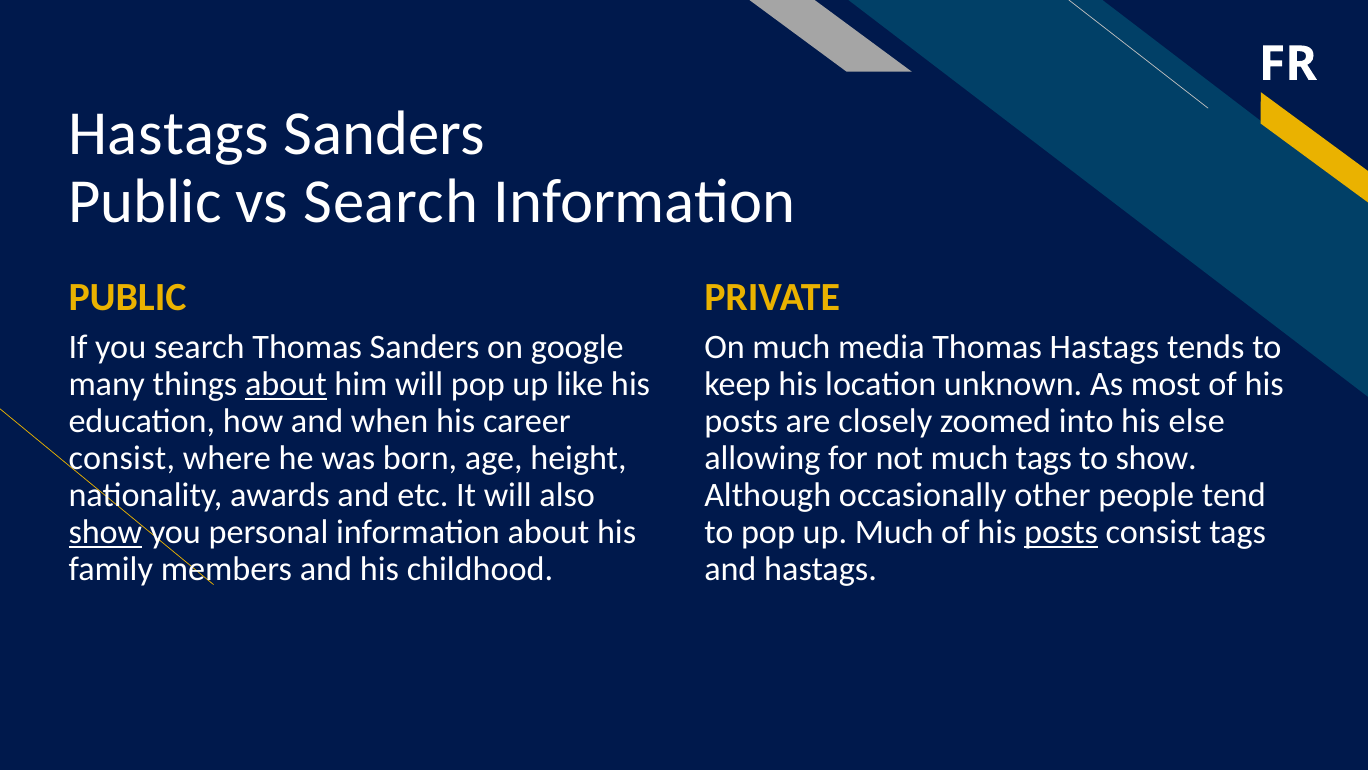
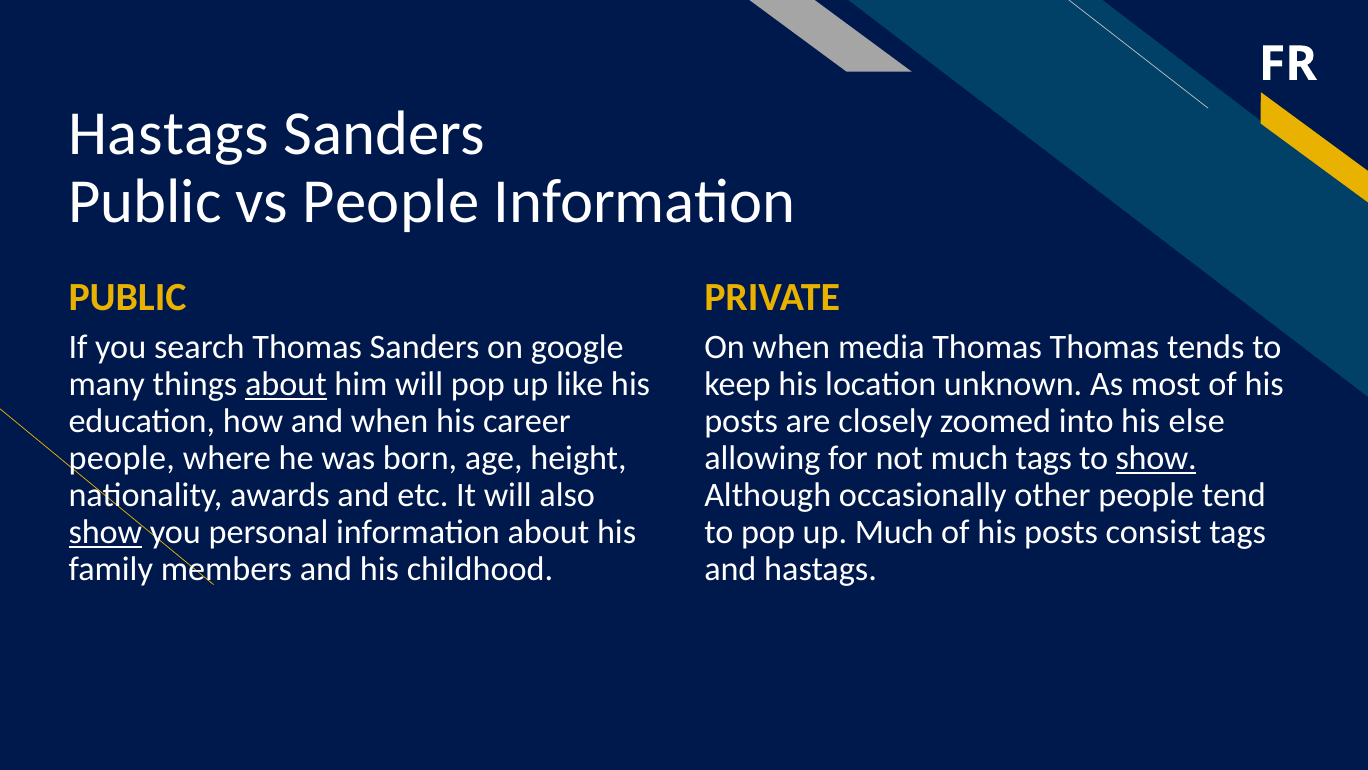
vs Search: Search -> People (391, 202)
On much: much -> when (791, 347)
Thomas Hastags: Hastags -> Thomas (1105, 347)
consist: consist -> people (122, 458)
show underline: none -> present (1156, 458)
posts underline: present -> none (1061, 532)
